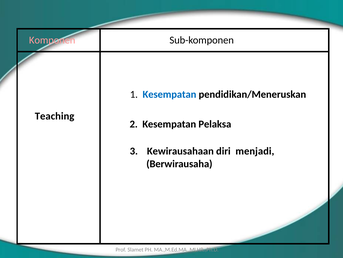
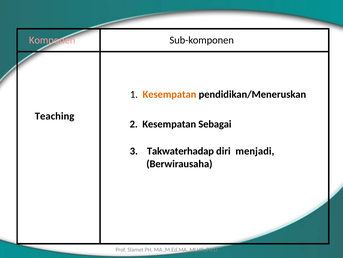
Kesempatan colour: blue -> orange (169, 94)
Pelaksa: Pelaksa -> Sebagai (215, 124)
Kewirausahaan: Kewirausahaan -> Takwaterhadap (180, 151)
